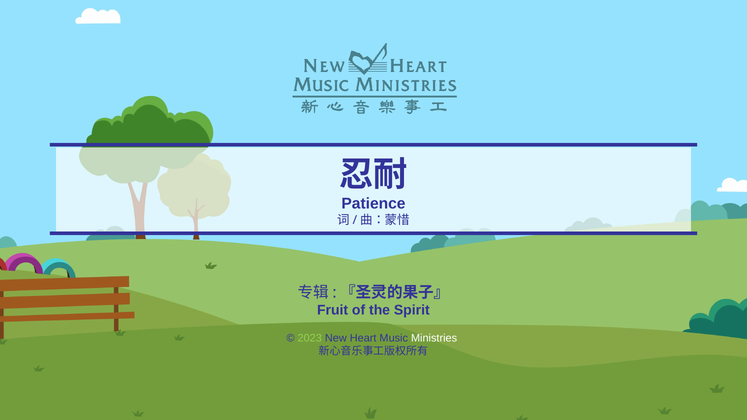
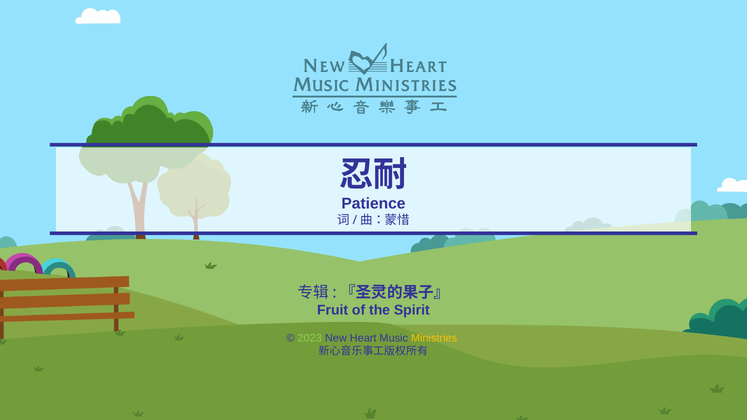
Ministries colour: white -> yellow (434, 338)
